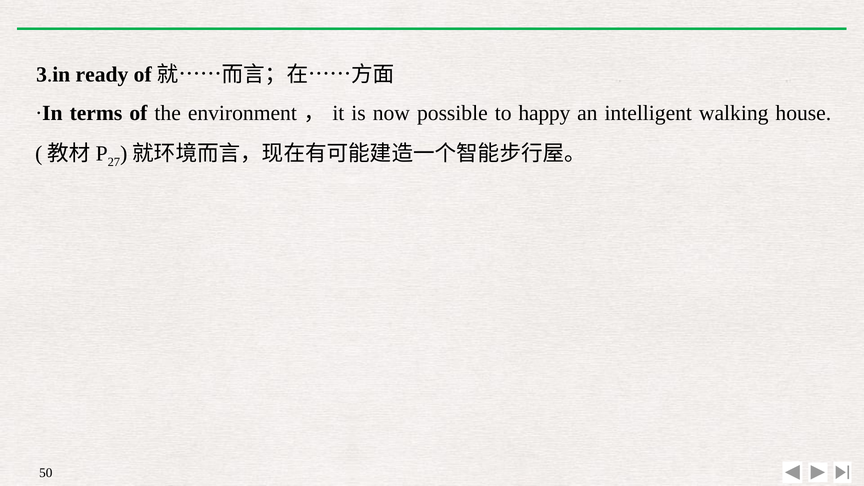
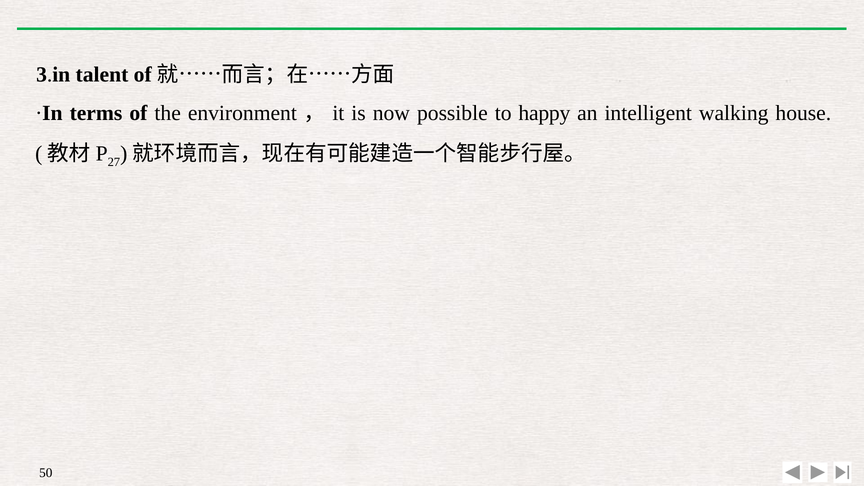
ready: ready -> talent (102, 75)
